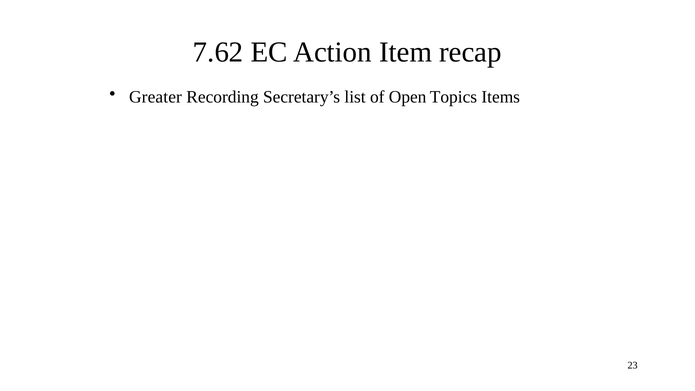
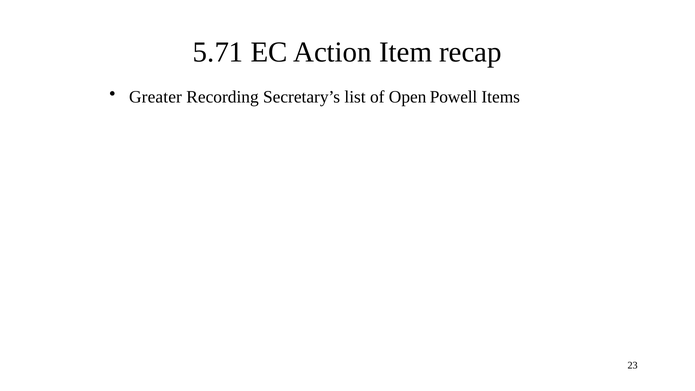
7.62: 7.62 -> 5.71 (218, 52)
Topics: Topics -> Powell (454, 97)
